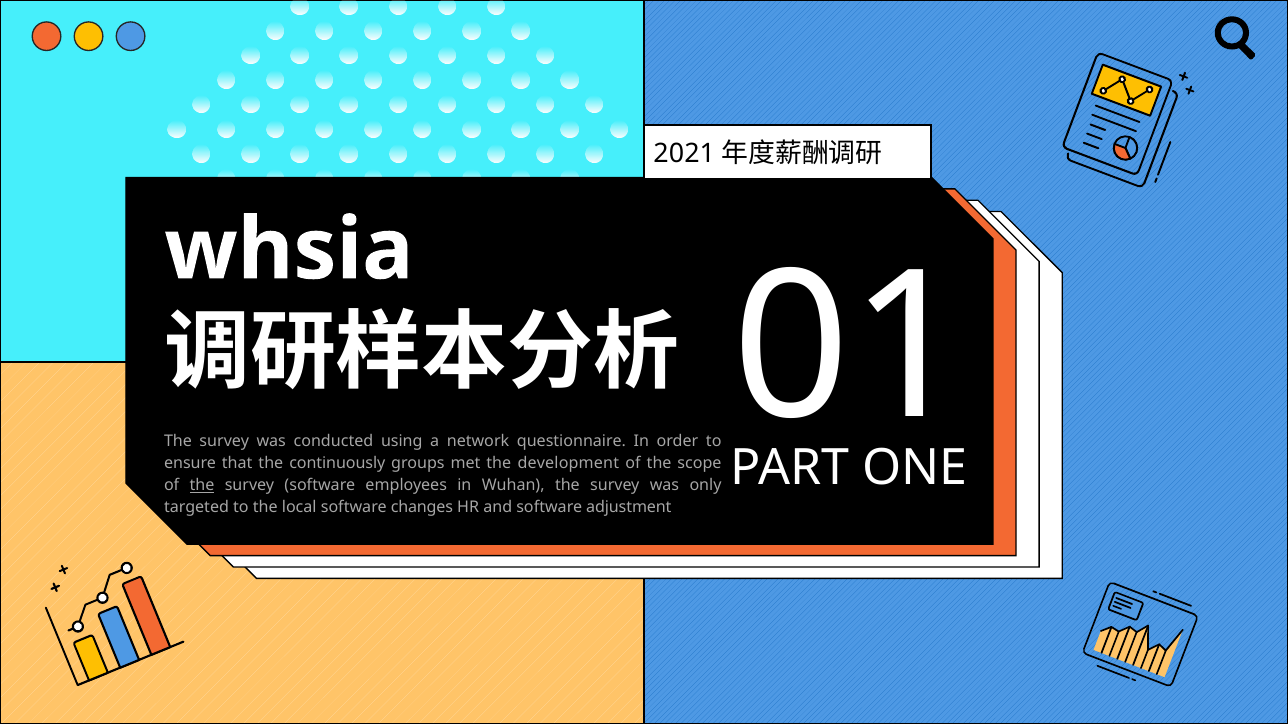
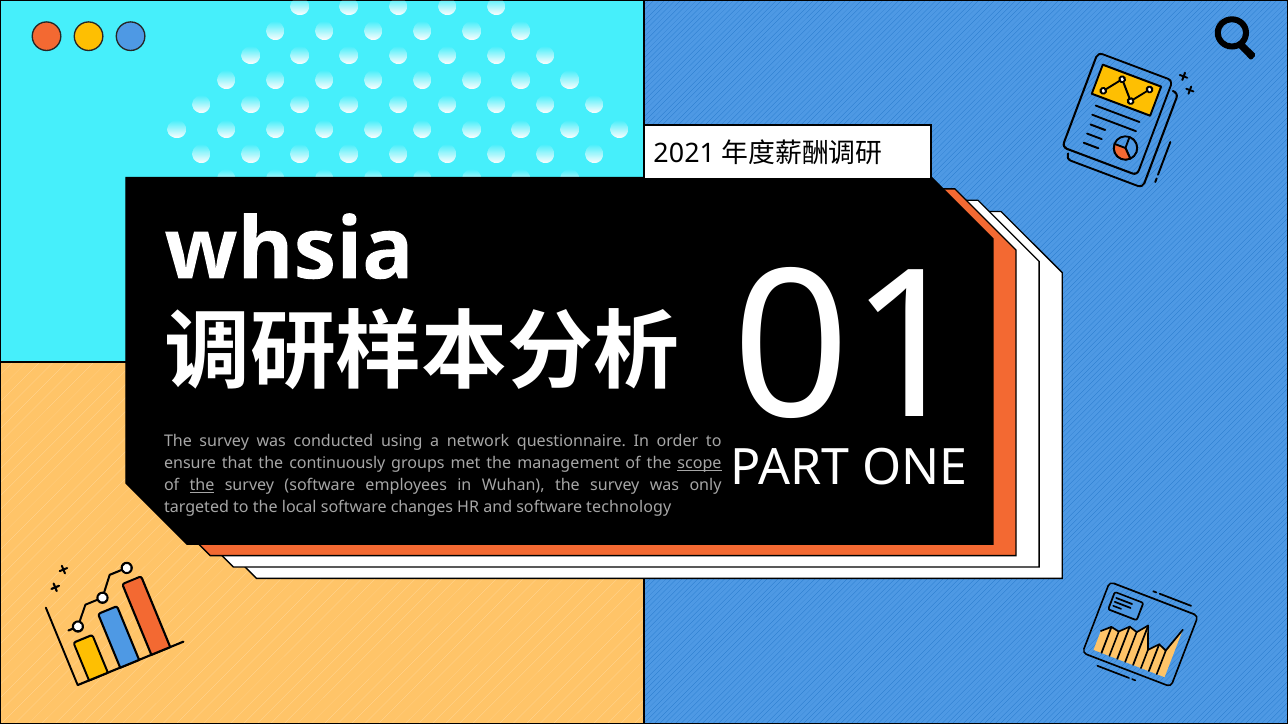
development: development -> management (568, 463)
scope underline: none -> present (699, 463)
adjustment: adjustment -> technology (629, 507)
